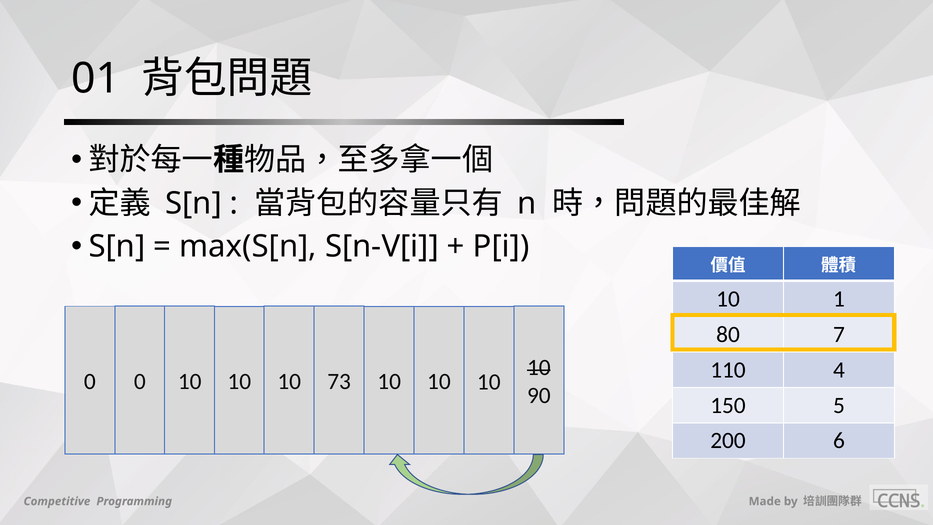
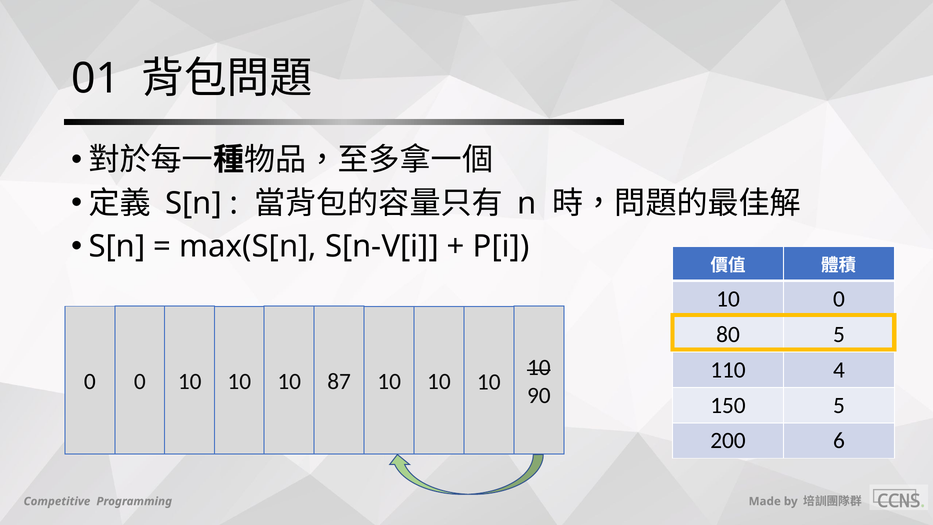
10 1: 1 -> 0 (839, 299)
80 7: 7 -> 5 (839, 334)
73: 73 -> 87 (339, 382)
